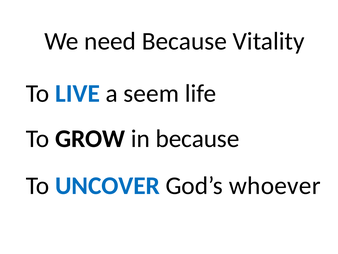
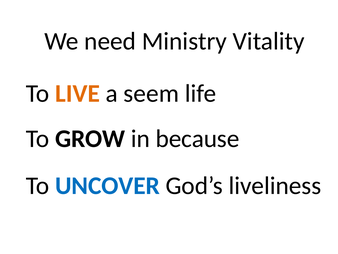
need Because: Because -> Ministry (184, 41)
LIVE colour: blue -> orange (77, 93)
whoever: whoever -> liveliness (275, 185)
